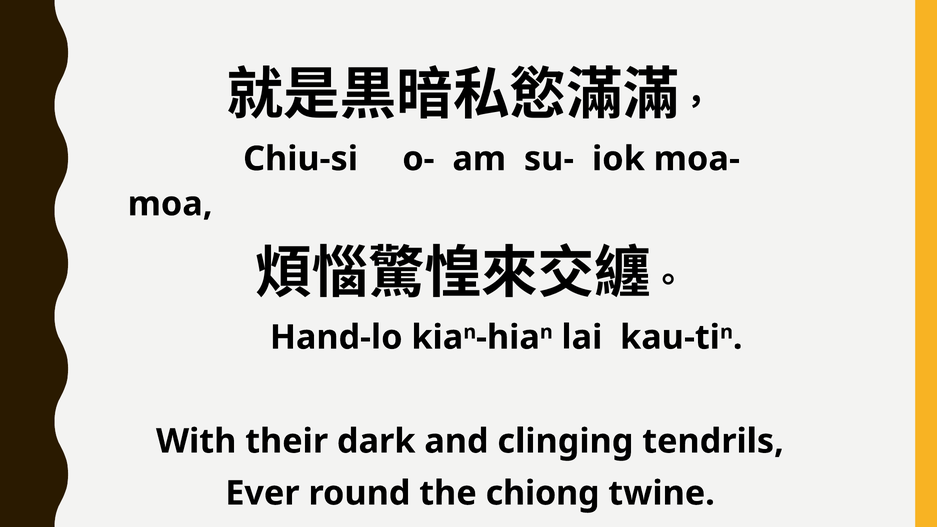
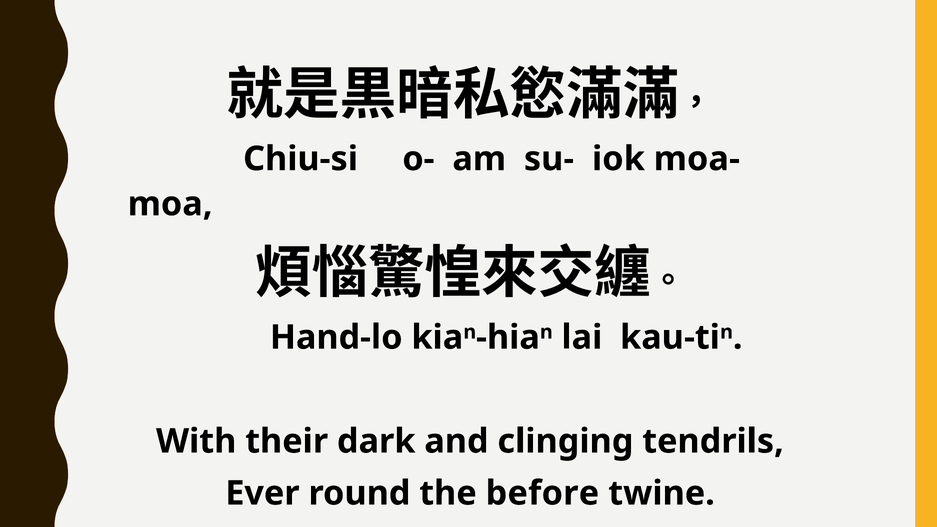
chiong: chiong -> before (542, 493)
